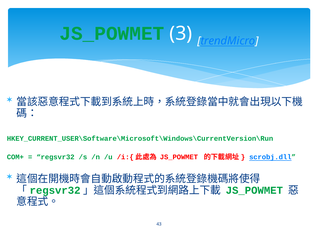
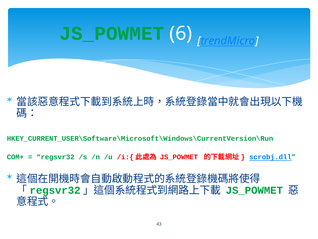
3: 3 -> 6 (181, 33)
